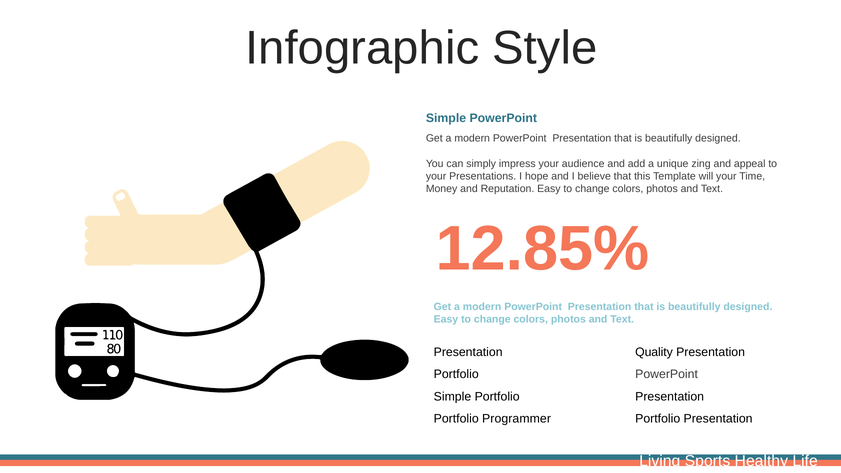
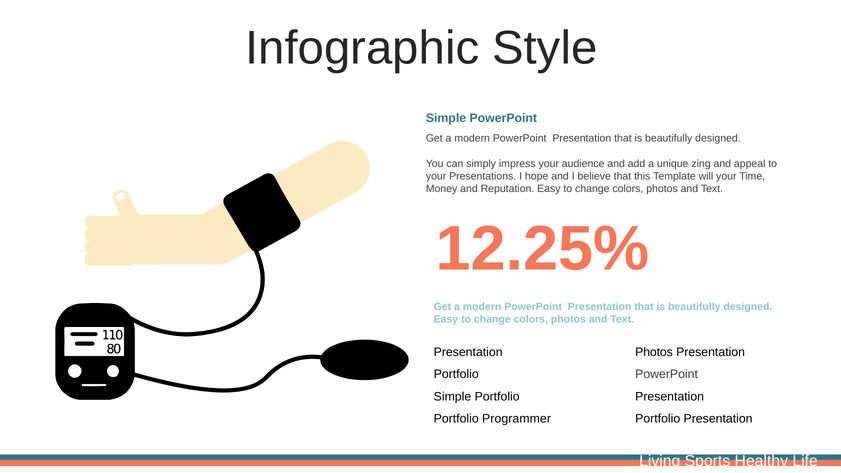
12.85%: 12.85% -> 12.25% (542, 249)
Quality: Quality -> Photos (654, 352)
